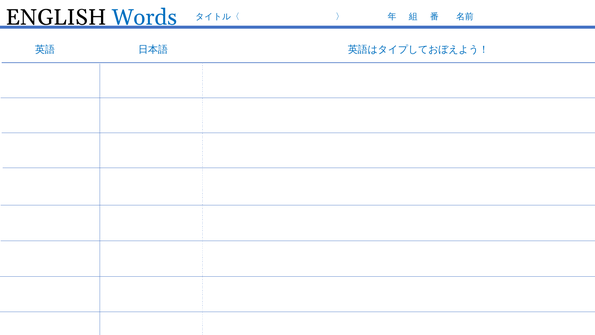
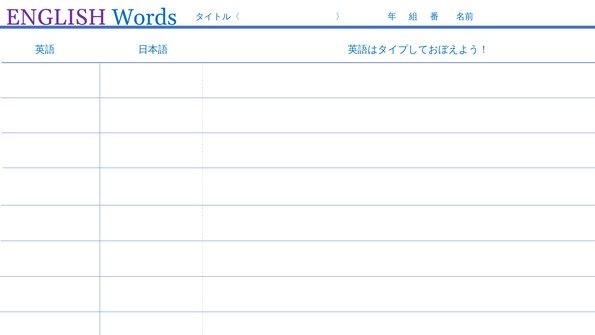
ENGLISH colour: black -> purple (56, 18)
